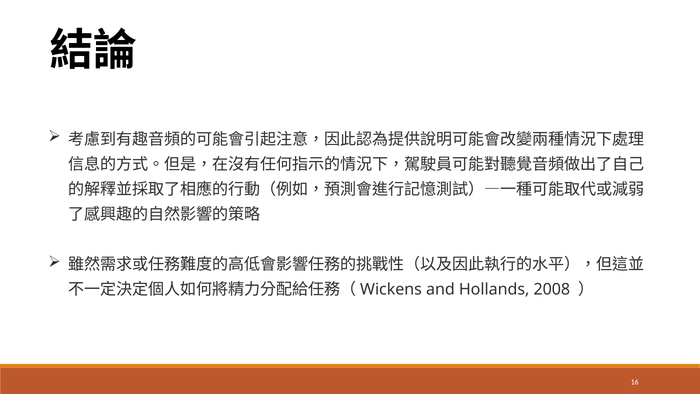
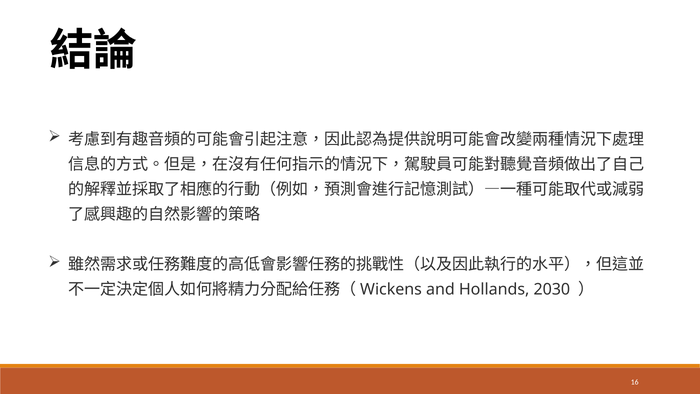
2008: 2008 -> 2030 (552, 289)
